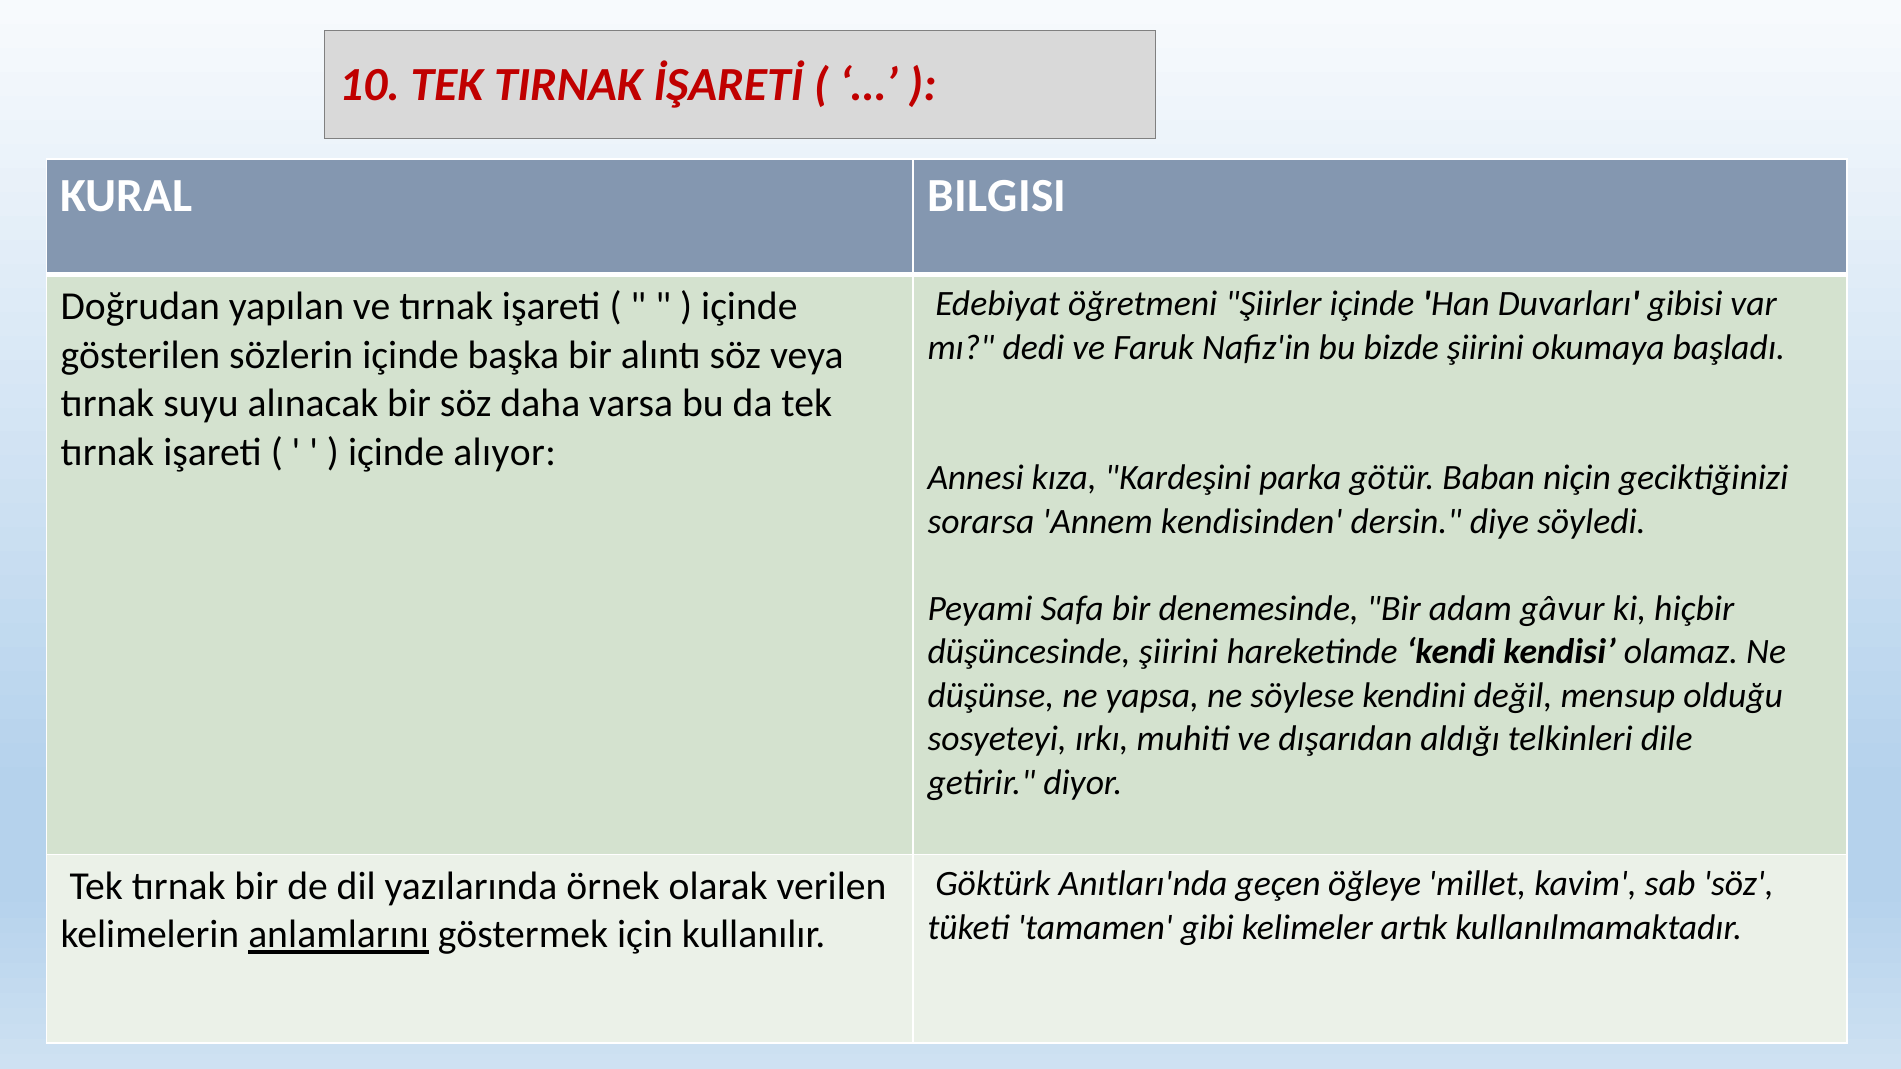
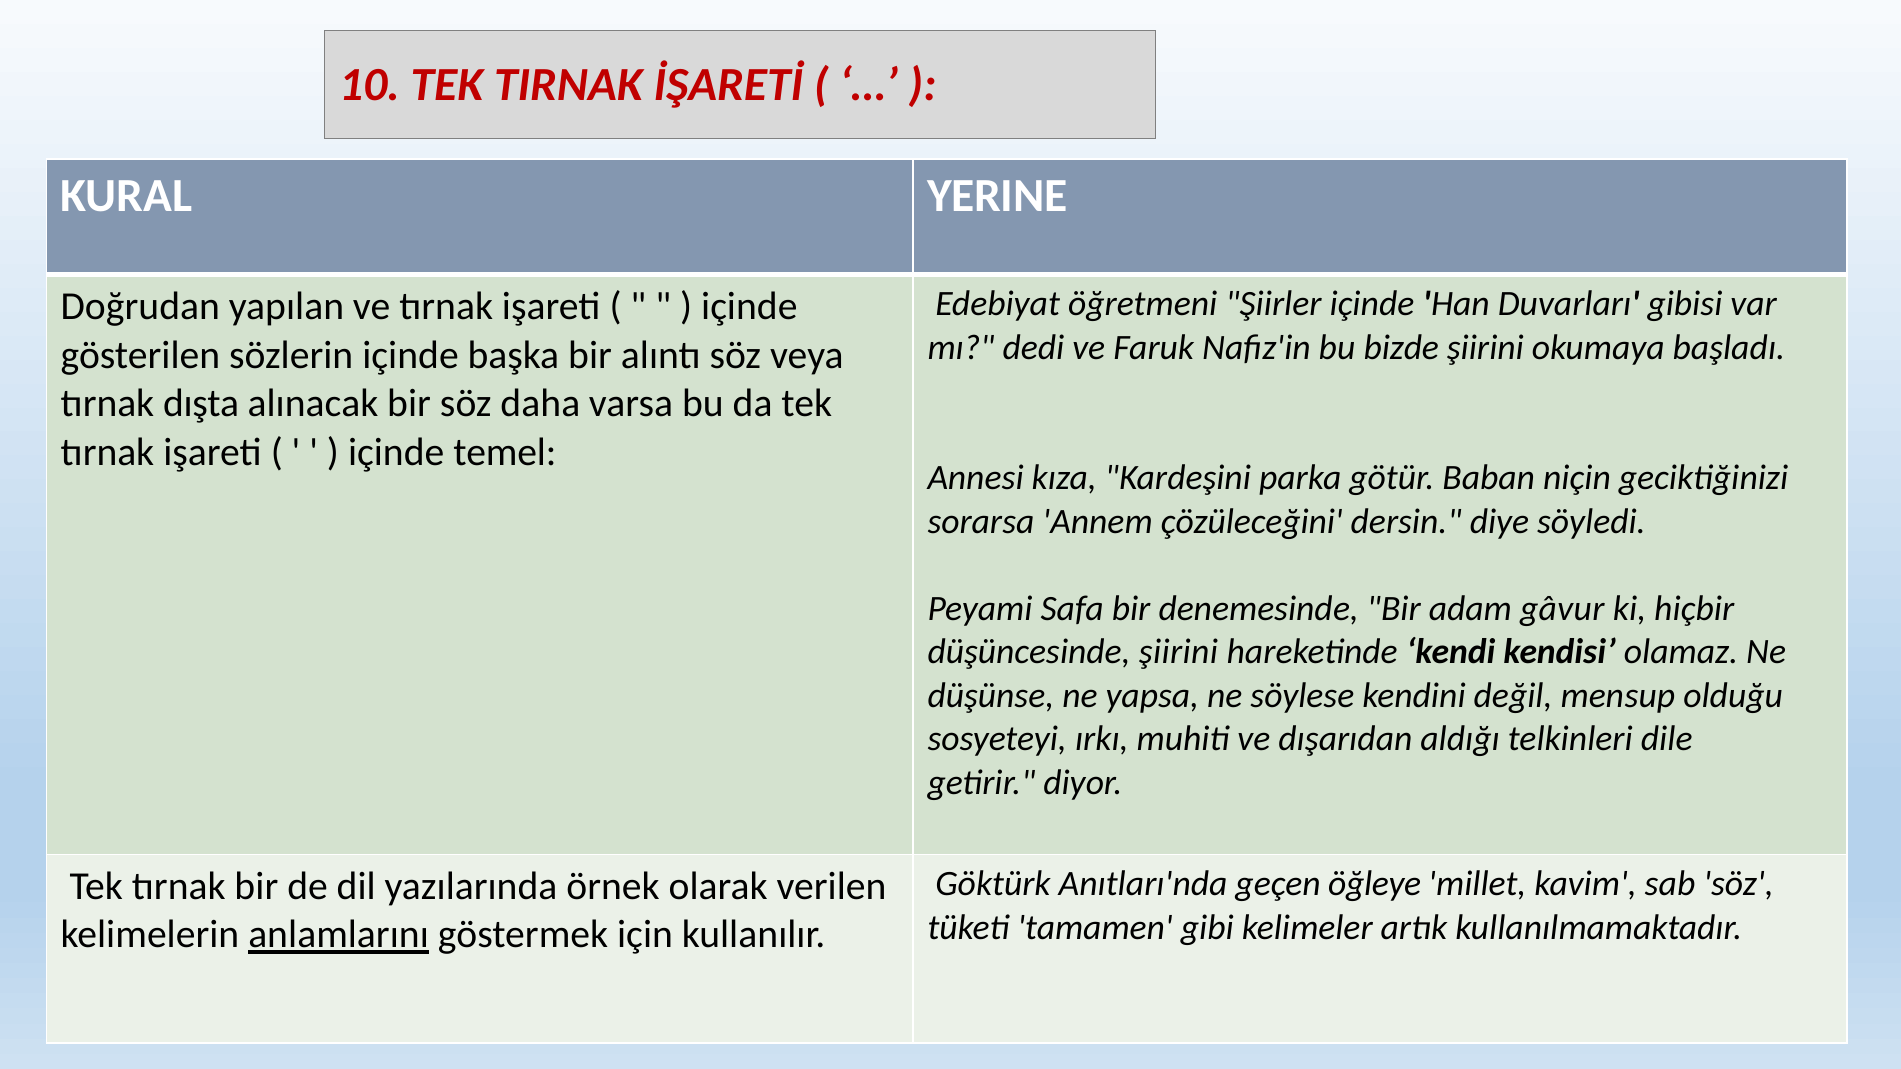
BILGISI: BILGISI -> YERINE (997, 196)
suyu: suyu -> dışta (201, 404)
alıyor: alıyor -> temel (505, 452)
kendisinden: kendisinden -> çözüleceğini (1252, 522)
